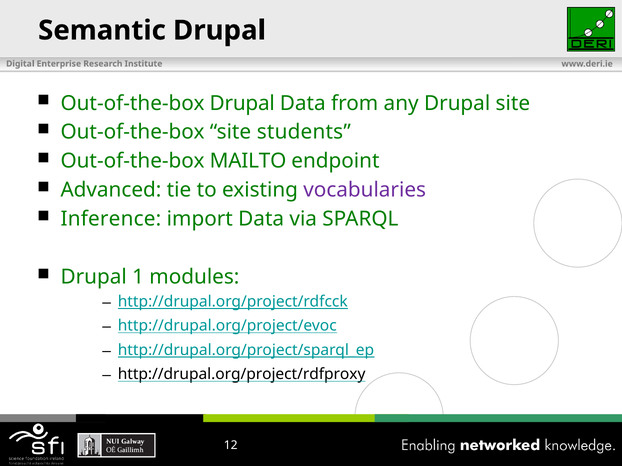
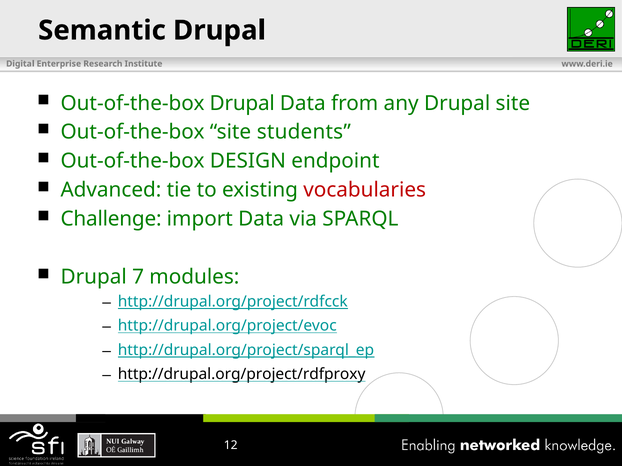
MAILTO: MAILTO -> DESIGN (248, 161)
vocabularies colour: purple -> red (365, 190)
Inference: Inference -> Challenge (111, 219)
1: 1 -> 7 (138, 277)
